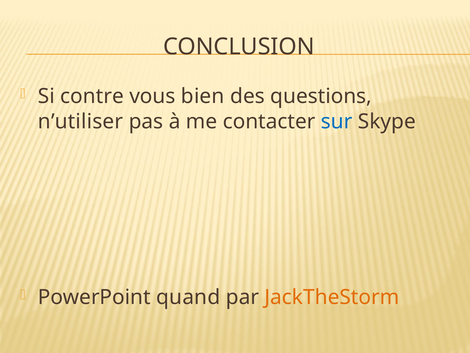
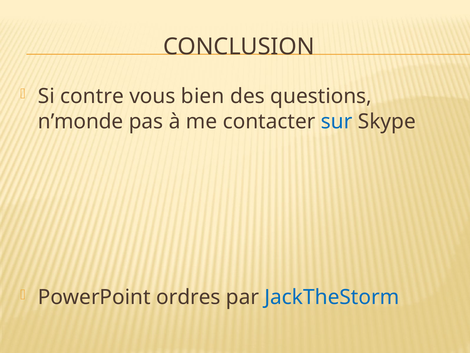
n’utiliser: n’utiliser -> n’monde (81, 121)
quand: quand -> ordres (188, 297)
JackTheStorm colour: orange -> blue (332, 297)
